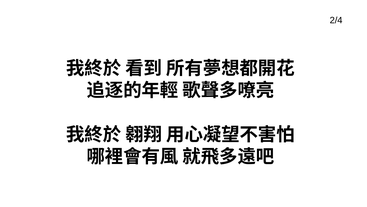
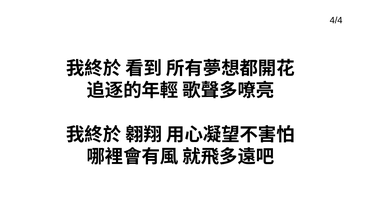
2/4: 2/4 -> 4/4 (336, 20)
